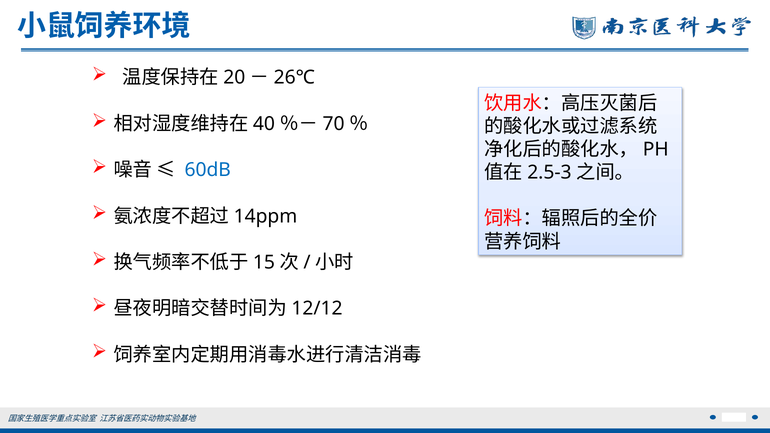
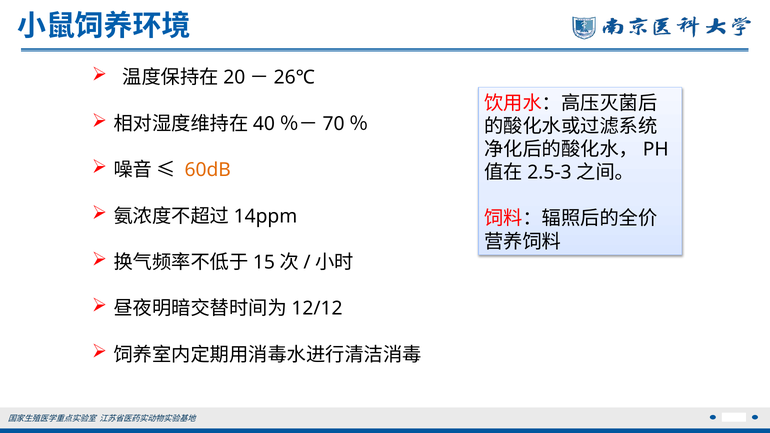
60dB colour: blue -> orange (208, 170)
